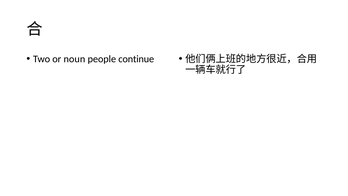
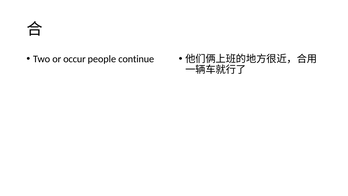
noun: noun -> occur (74, 59)
